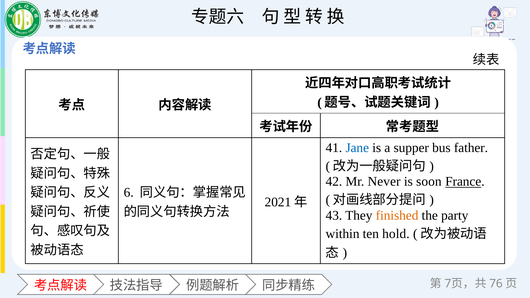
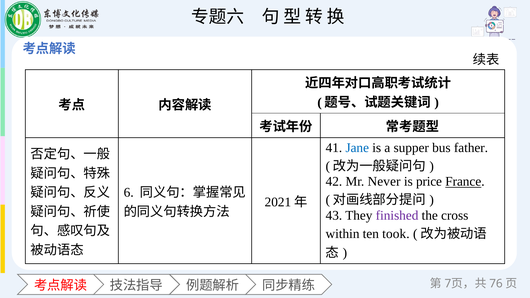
soon: soon -> price (429, 182)
finished colour: orange -> purple (397, 216)
party: party -> cross (455, 216)
hold: hold -> took (396, 234)
